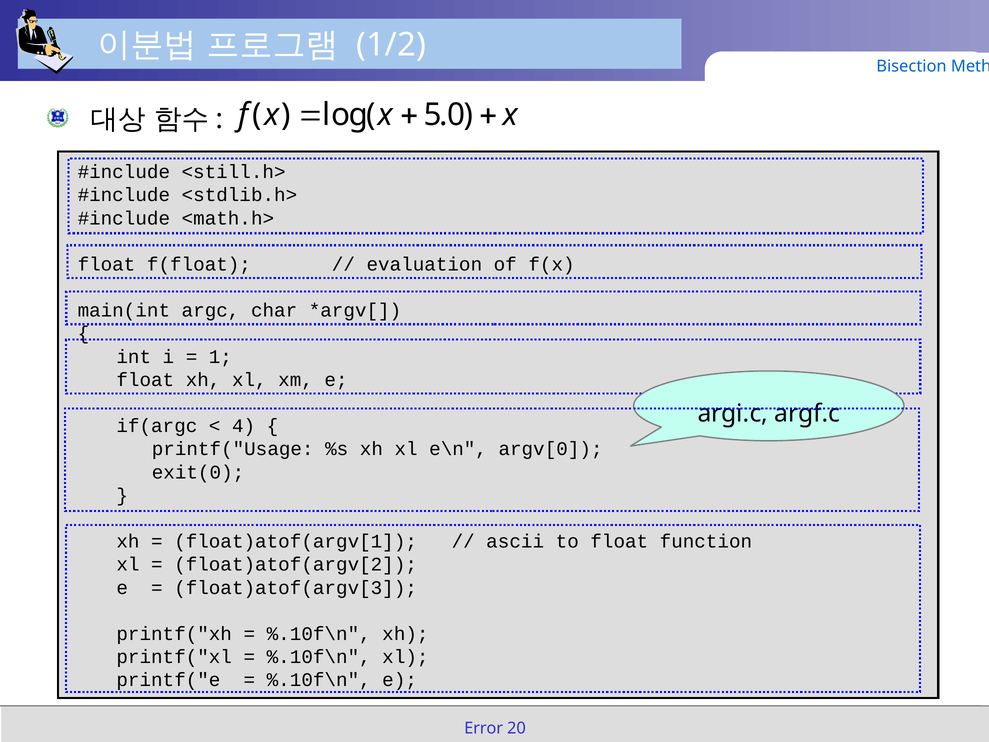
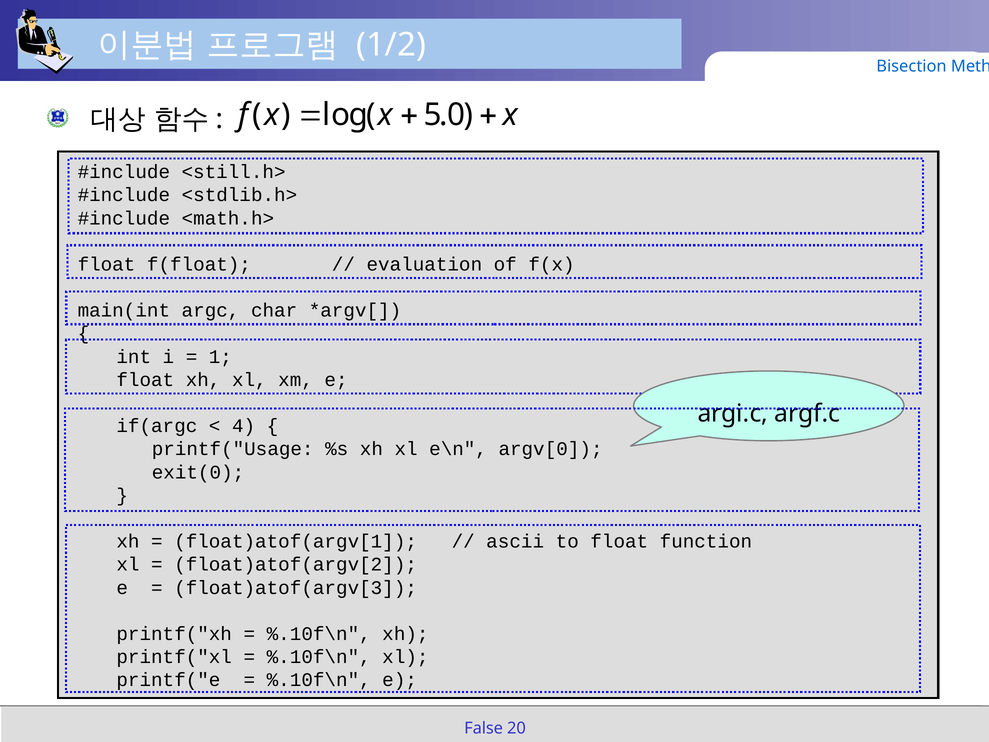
Error: Error -> False (484, 728)
